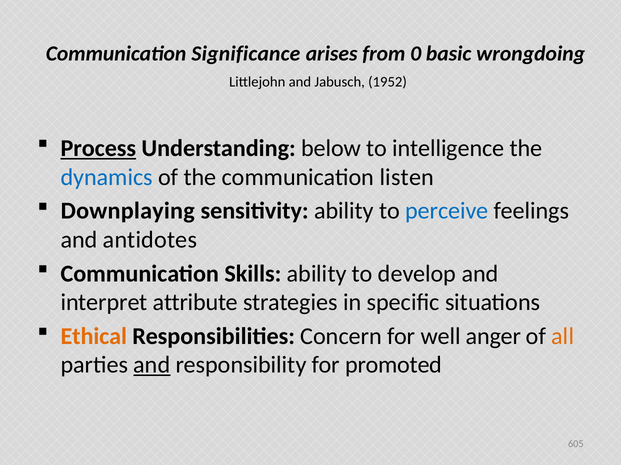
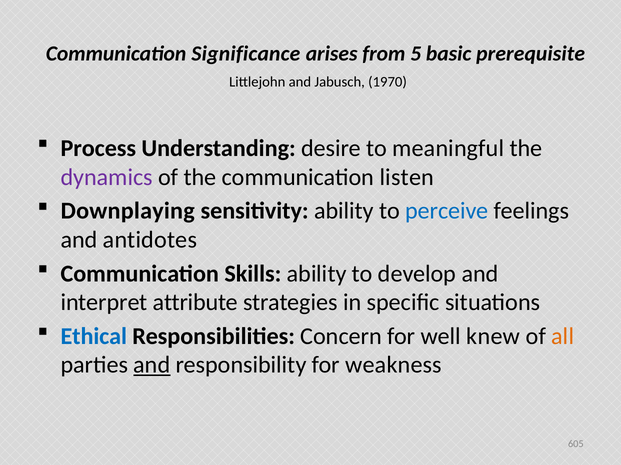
0: 0 -> 5 (416, 54)
wrongdoing: wrongdoing -> prerequisite (531, 54)
1952: 1952 -> 1970 (388, 82)
Process underline: present -> none (98, 149)
below: below -> desire (331, 149)
intelligence: intelligence -> meaningful (448, 149)
dynamics colour: blue -> purple (107, 178)
Ethical colour: orange -> blue (94, 337)
anger: anger -> knew (493, 337)
promoted: promoted -> weakness (394, 366)
